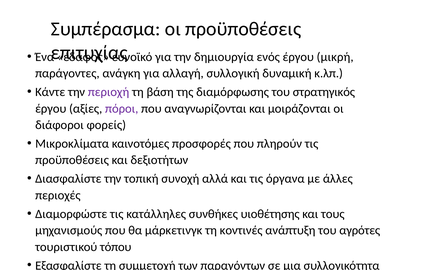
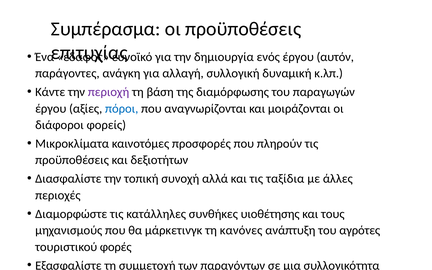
μικρή: μικρή -> αυτόν (335, 57)
στρατηγικός: στρατηγικός -> παραγωγών (324, 92)
πόροι colour: purple -> blue (122, 109)
όργανα: όργανα -> ταξίδια (285, 179)
κοντινές: κοντινές -> κανόνες (241, 230)
τόπου: τόπου -> φορές (116, 247)
